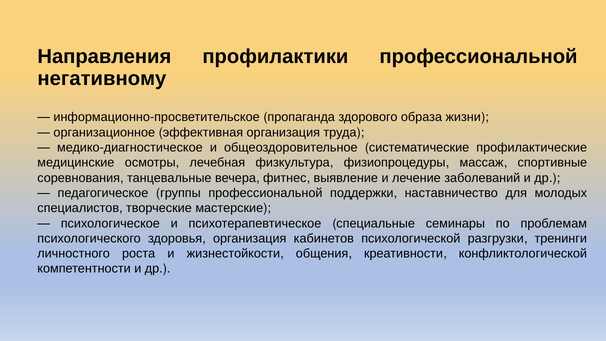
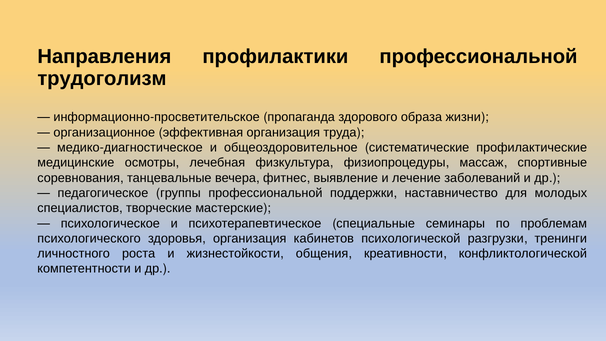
негативному: негативному -> трудоголизм (102, 78)
